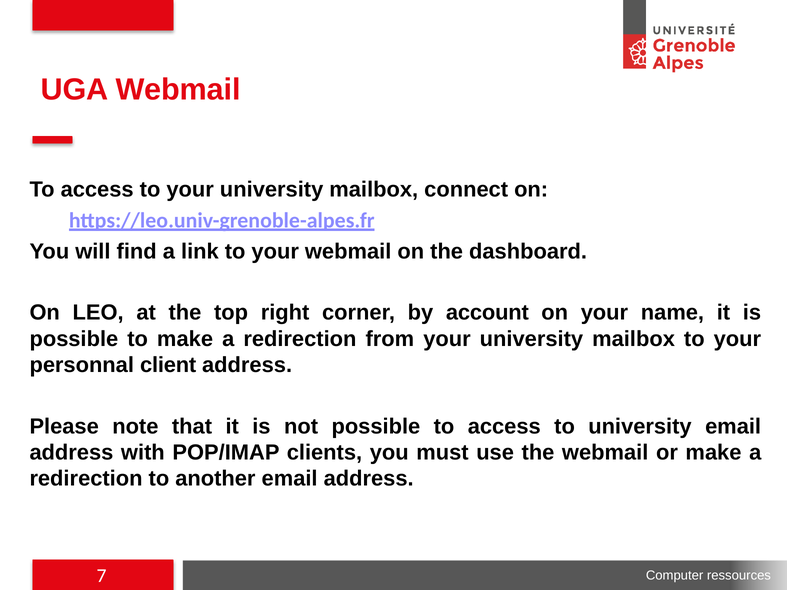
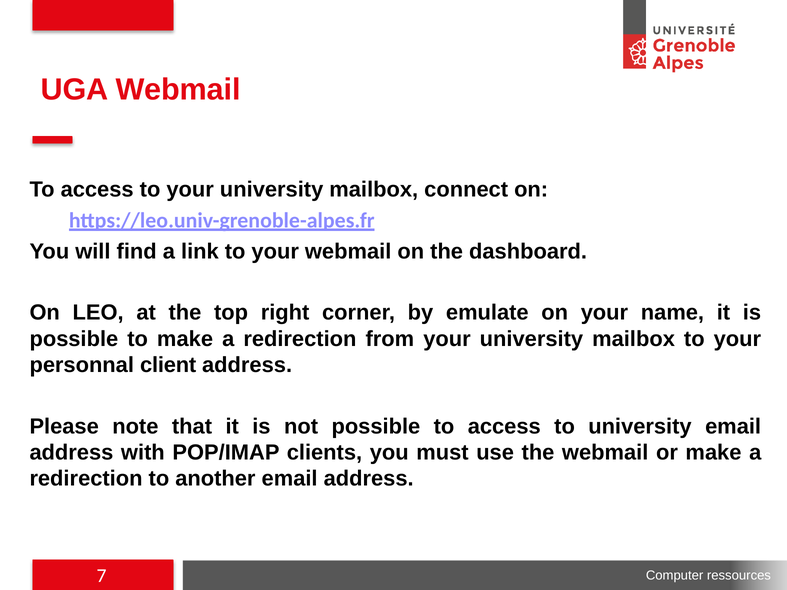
account: account -> emulate (487, 313)
